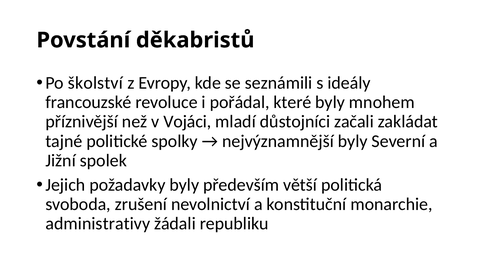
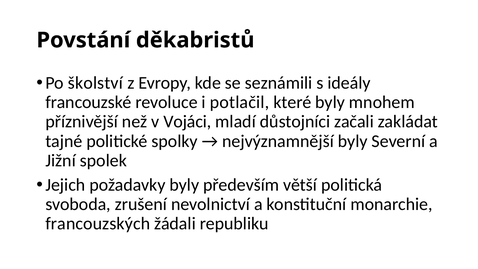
pořádal: pořádal -> potlačil (240, 102)
administrativy: administrativy -> francouzských (98, 223)
